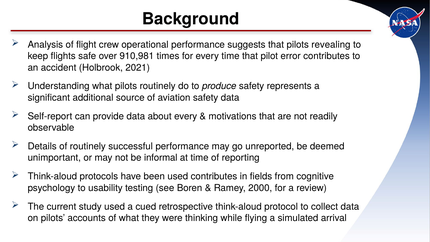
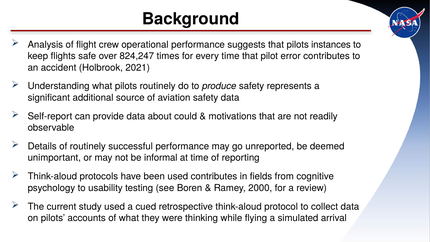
revealing: revealing -> instances (331, 45)
910,981: 910,981 -> 824,247 (137, 56)
about every: every -> could (186, 116)
